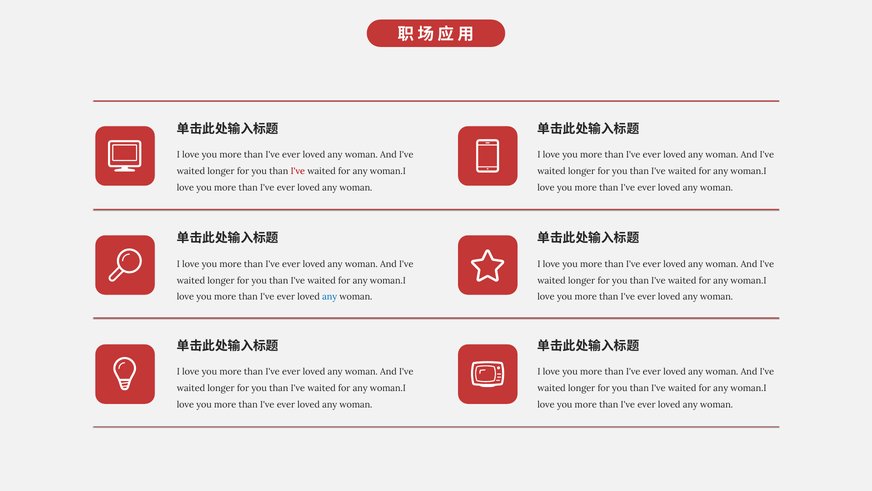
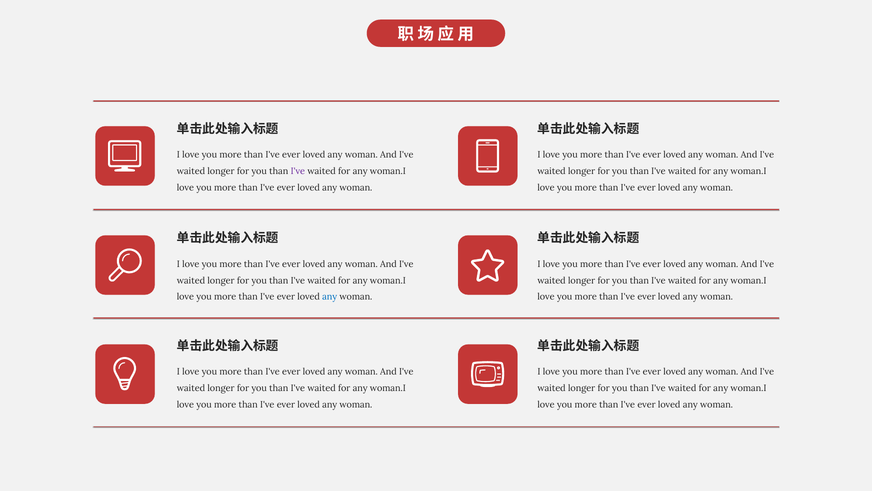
I've colour: red -> purple (298, 171)
